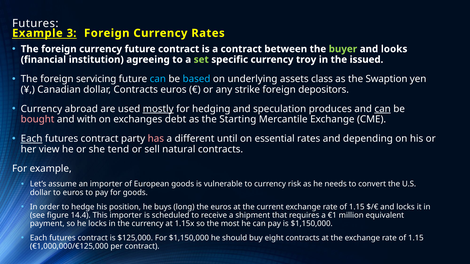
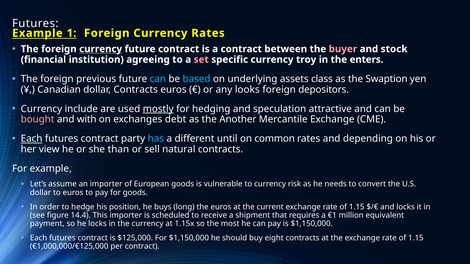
3: 3 -> 1 (72, 33)
currency underline: none -> present (101, 49)
buyer colour: light green -> pink (343, 49)
looks: looks -> stock (394, 49)
set colour: light green -> pink (201, 60)
issued: issued -> enters (367, 60)
servicing: servicing -> previous (96, 79)
strike: strike -> looks (247, 90)
abroad: abroad -> include (81, 109)
produces: produces -> attractive (330, 109)
can underline: present -> none (383, 109)
Starting: Starting -> Another (238, 120)
has colour: pink -> light blue (156, 139)
essential: essential -> common (275, 139)
tend: tend -> than (118, 150)
